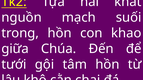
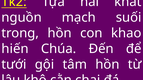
giữa: giữa -> hiến (15, 49)
